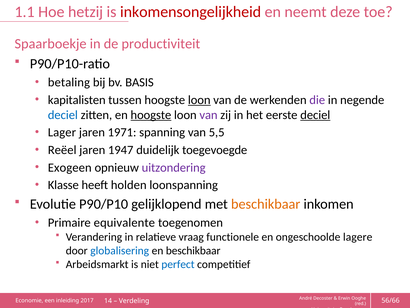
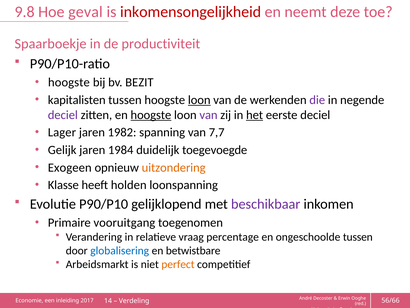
1.1: 1.1 -> 9.8 (25, 12)
hetzij: hetzij -> geval (85, 12)
betaling: betaling -> hoogste (69, 82)
BASIS: BASIS -> BEZIT (139, 82)
deciel colour: blue -> purple (63, 115)
het underline: none -> present (255, 115)
deciel underline: present -> none (315, 115)
1971: 1971 -> 1982 (122, 132)
5,5: 5,5 -> 7,7 (217, 132)
Reëel: Reëel -> Gelijk (62, 150)
1947: 1947 -> 1984 (121, 150)
uitzondering colour: purple -> orange (174, 167)
beschikbaar colour: orange -> purple (266, 204)
equivalente: equivalente -> vooruitgang (124, 222)
functionele: functionele -> percentage (233, 237)
ongeschoolde lagere: lagere -> tussen (358, 237)
en beschikbaar: beschikbaar -> betwistbare (193, 250)
perfect colour: blue -> orange (178, 264)
